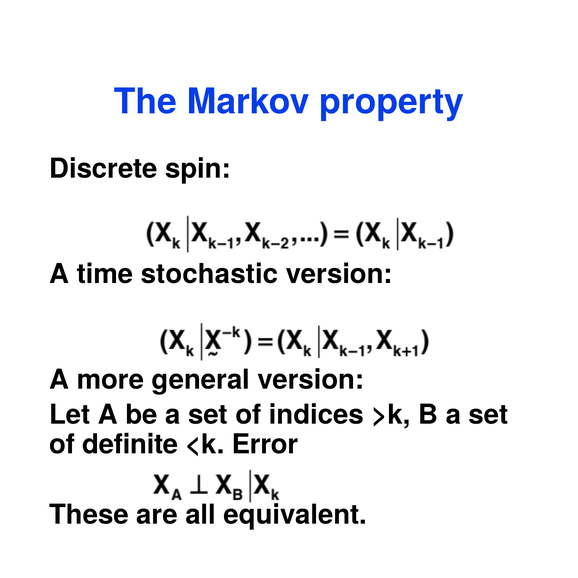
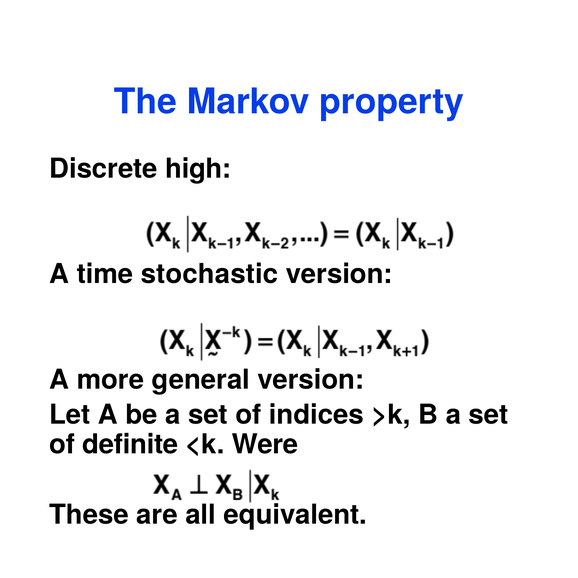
spin: spin -> high (198, 169)
Error: Error -> Were (265, 445)
